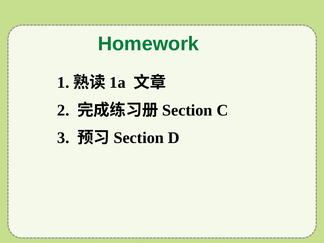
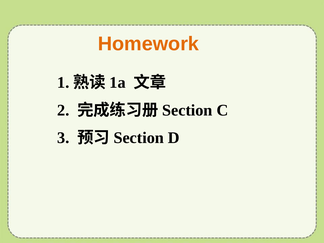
Homework colour: green -> orange (148, 44)
